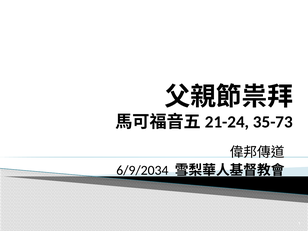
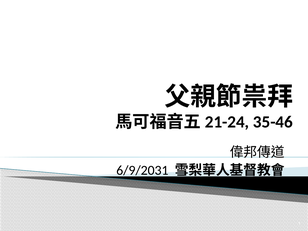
35-73: 35-73 -> 35-46 (273, 122)
6/9/2034: 6/9/2034 -> 6/9/2031 (142, 170)
